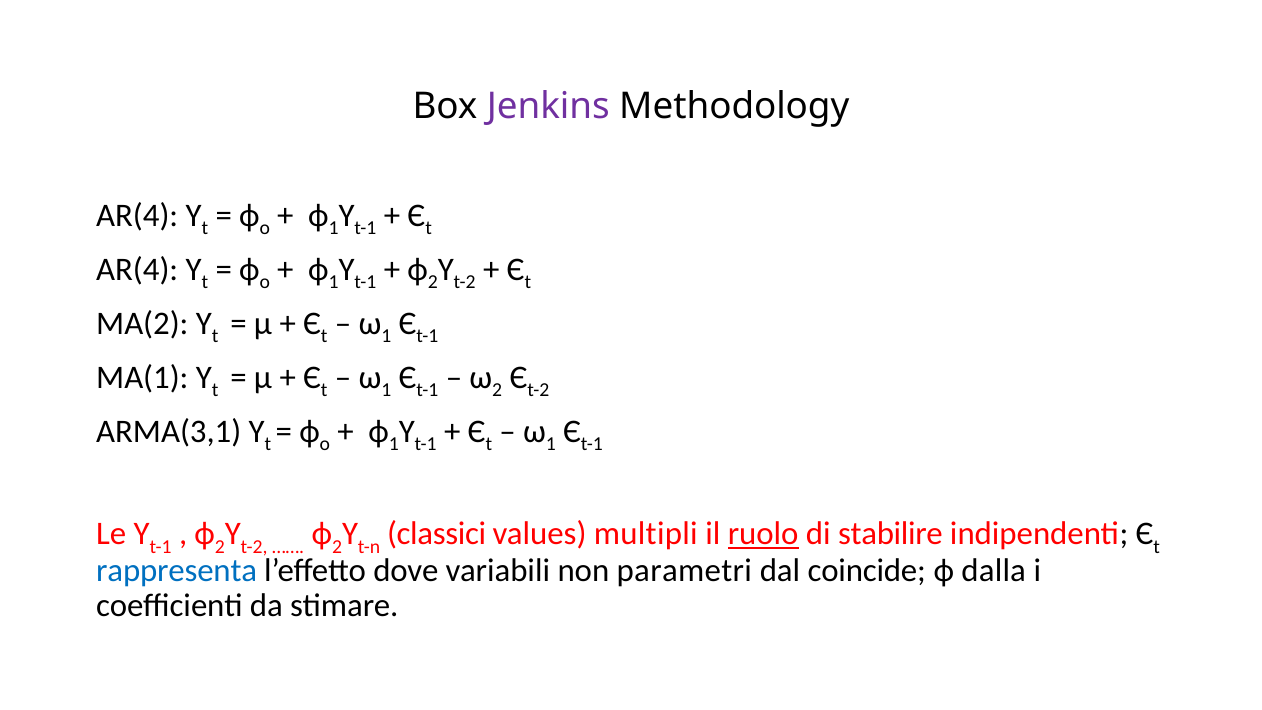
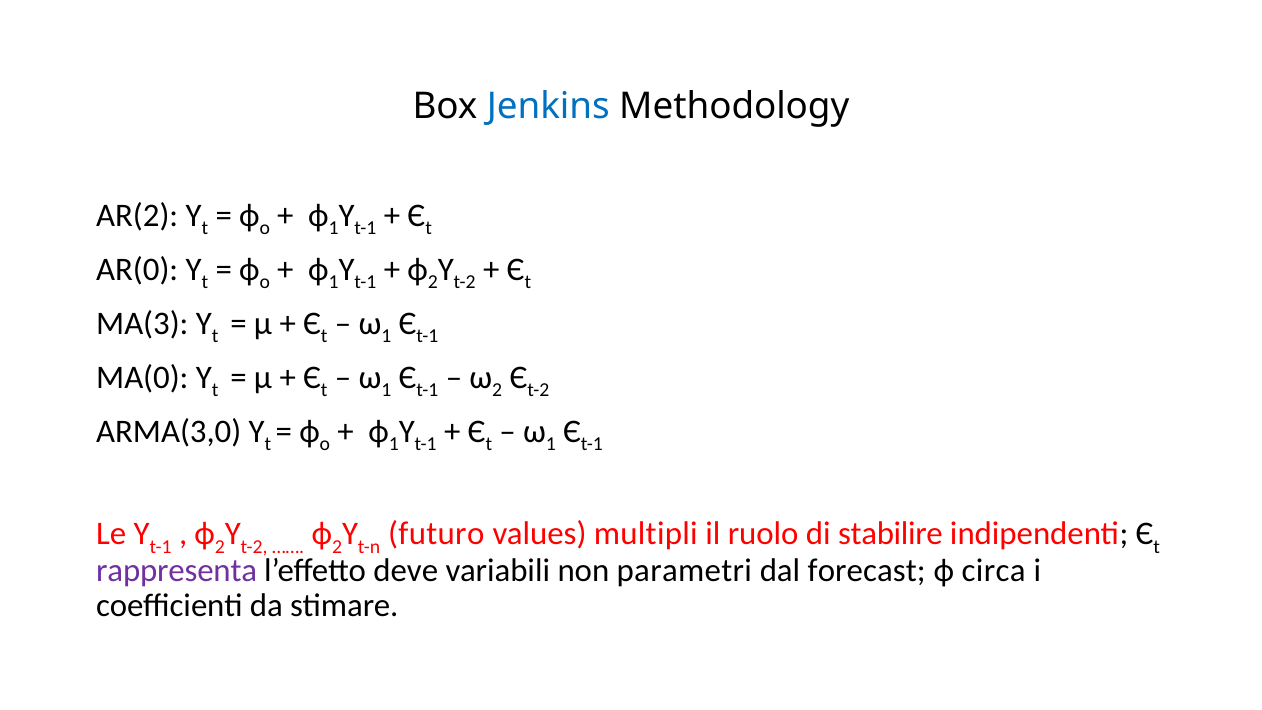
Jenkins colour: purple -> blue (548, 106)
AR(4: AR(4 -> AR(2 (137, 215)
AR(4: AR(4 -> AR(0 (137, 269)
MA(2: MA(2 -> MA(3 (142, 323)
MA(1: MA(1 -> MA(0 (142, 377)
ARMA(3,1: ARMA(3,1 -> ARMA(3,0 (169, 431)
classici: classici -> futuro (436, 534)
ruolo underline: present -> none (763, 534)
rappresenta colour: blue -> purple (177, 570)
dove: dove -> deve (406, 570)
coincide: coincide -> forecast (867, 570)
dalla: dalla -> circa (994, 570)
